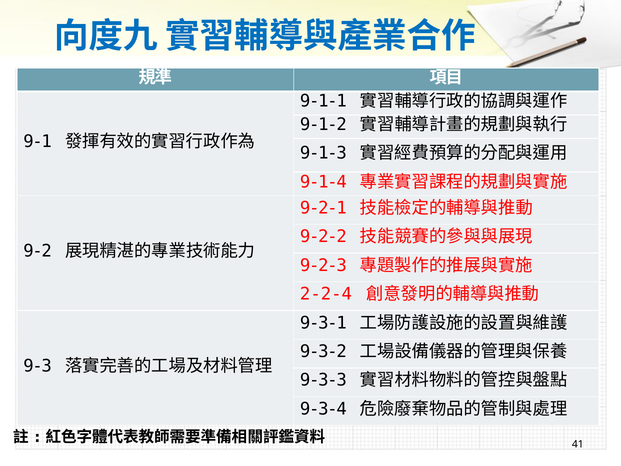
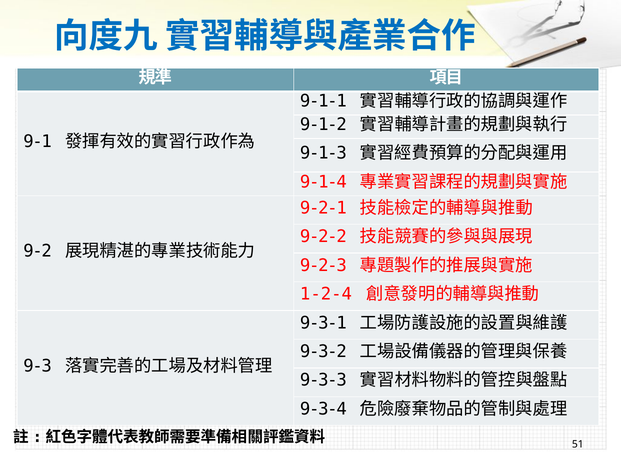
2-2-4: 2-2-4 -> 1-2-4 (326, 294)
41: 41 -> 51 (578, 444)
